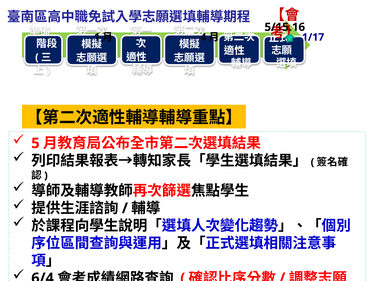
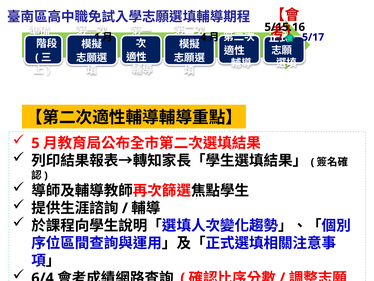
1/17: 1/17 -> 5/17 (313, 37)
